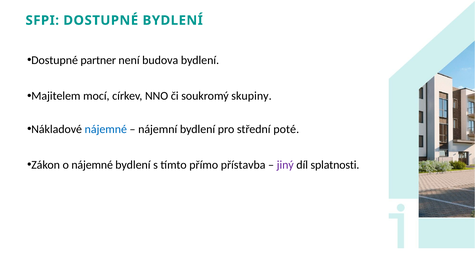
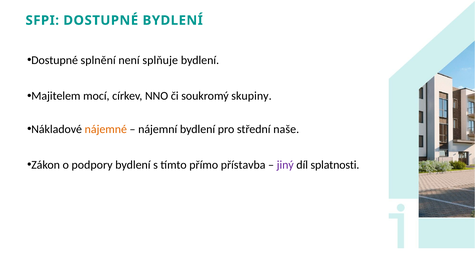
partner: partner -> splnění (98, 60)
budova: budova -> splňuje (160, 60)
nájemné colour: blue -> orange (106, 129)
poté: poté -> naše (286, 129)
o nájemné: nájemné -> podpory (92, 165)
